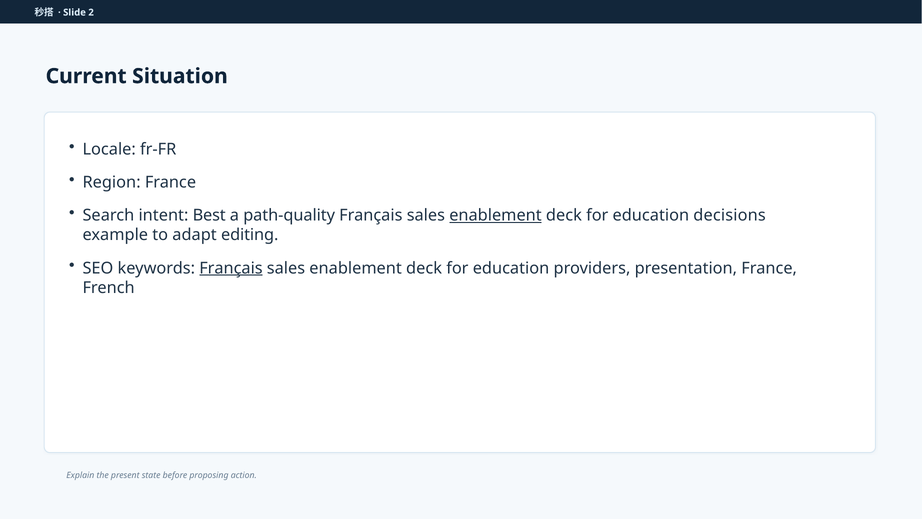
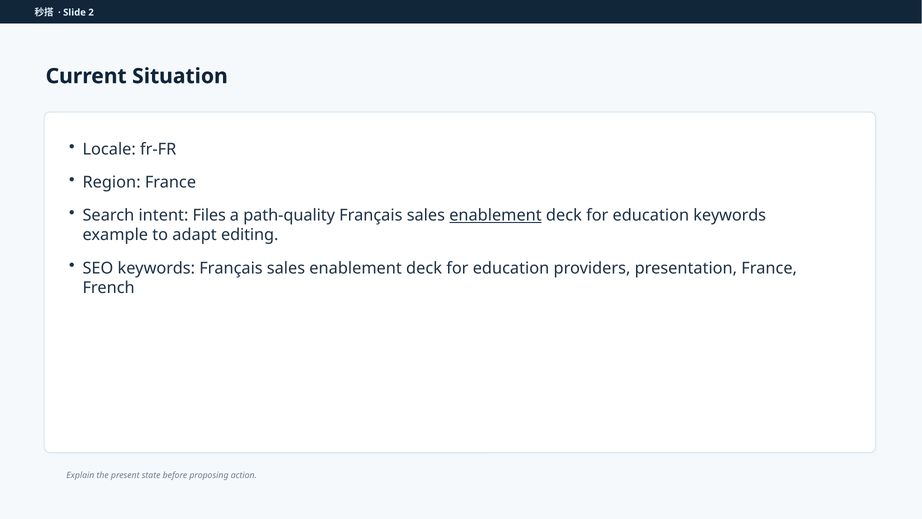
Best: Best -> Files (209, 215)
education decisions: decisions -> keywords (730, 215)
Français underline: present -> none (231, 268)
